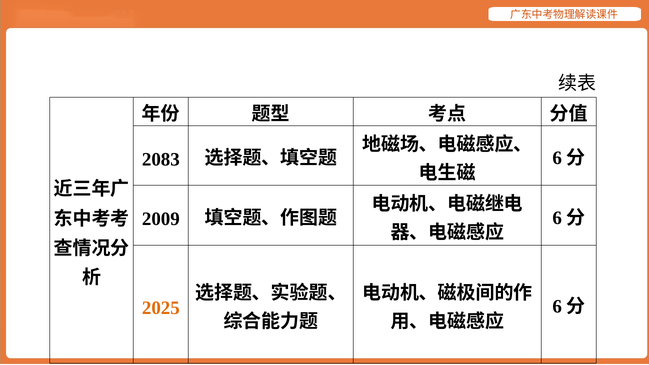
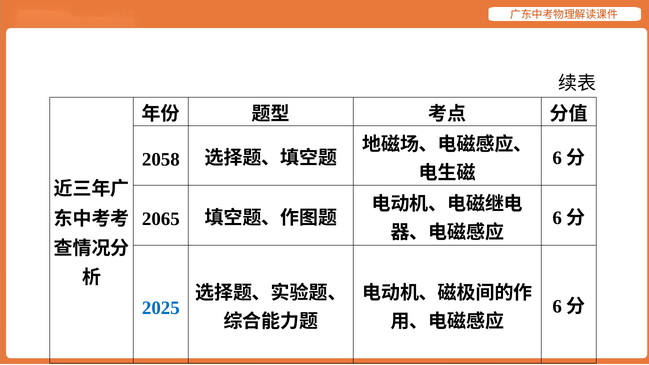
2083: 2083 -> 2058 (161, 160)
2009: 2009 -> 2065 (161, 219)
2025 colour: orange -> blue (161, 308)
